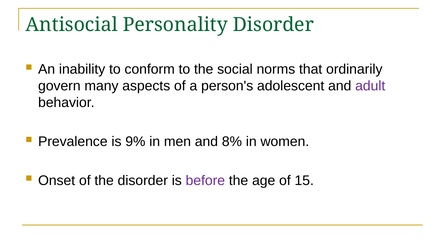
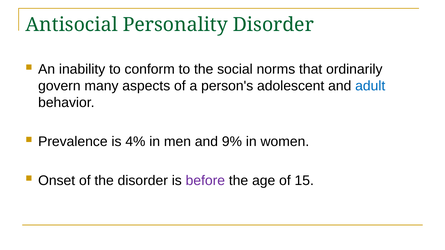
adult colour: purple -> blue (370, 86)
9%: 9% -> 4% (135, 142)
8%: 8% -> 9% (232, 142)
